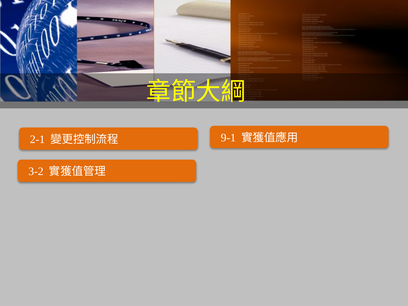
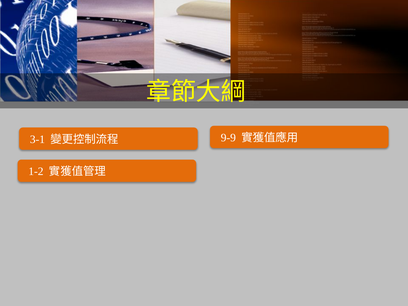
2-1: 2-1 -> 3-1 (37, 139)
9-1: 9-1 -> 9-9 (228, 138)
3-2: 3-2 -> 1-2 (36, 172)
